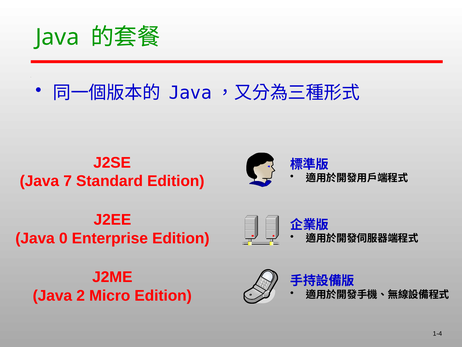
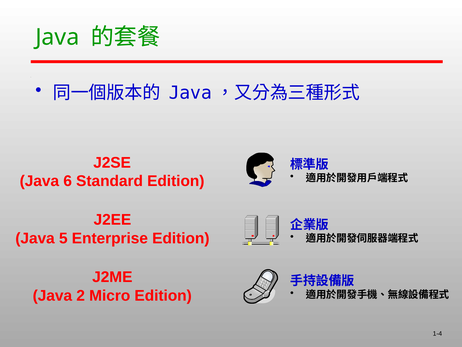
7: 7 -> 6 (68, 181)
0: 0 -> 5 (63, 238)
